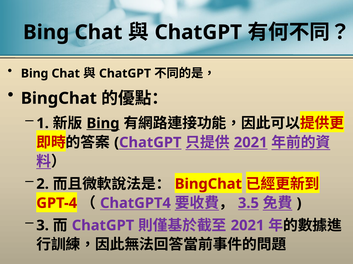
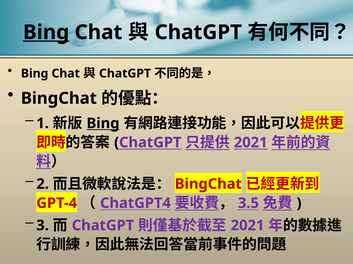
Bing underline: none -> present (46, 32)
